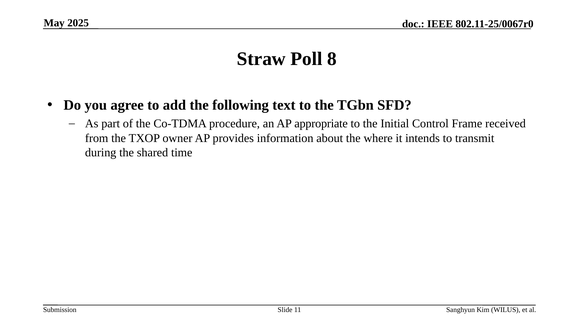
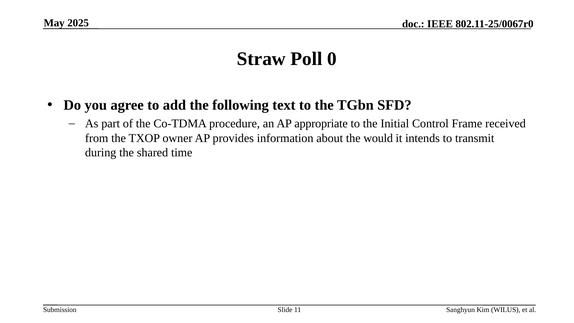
8: 8 -> 0 (332, 59)
where: where -> would (378, 138)
